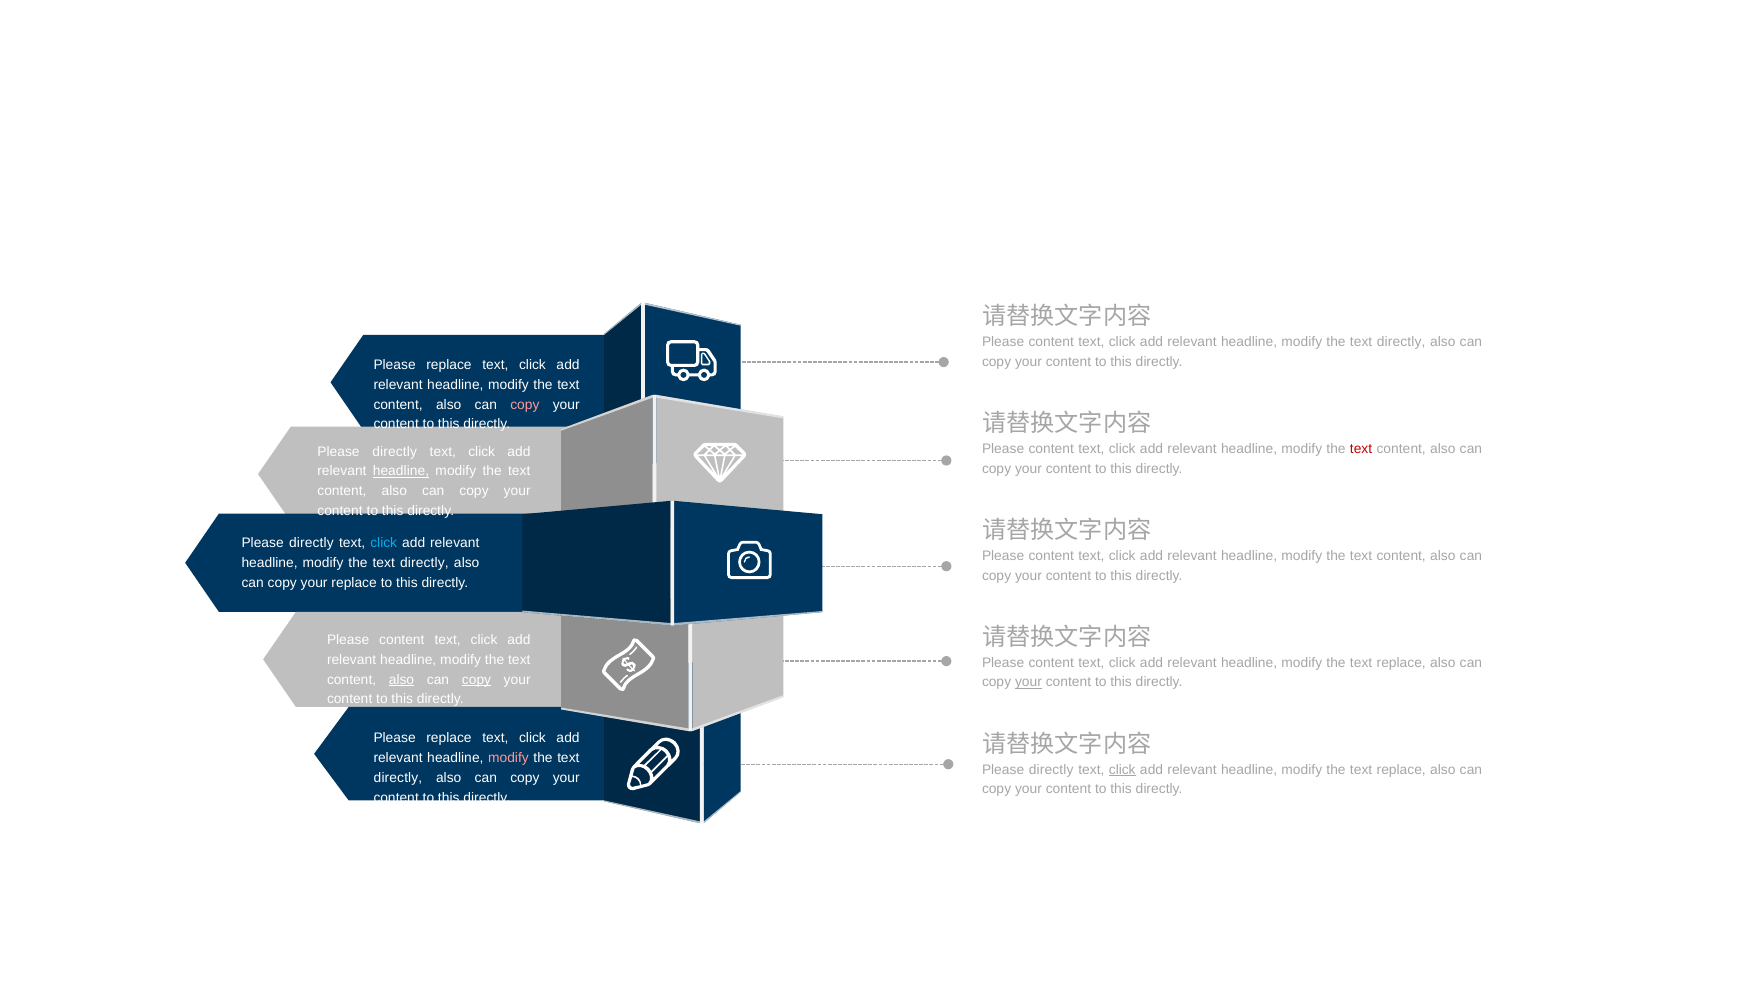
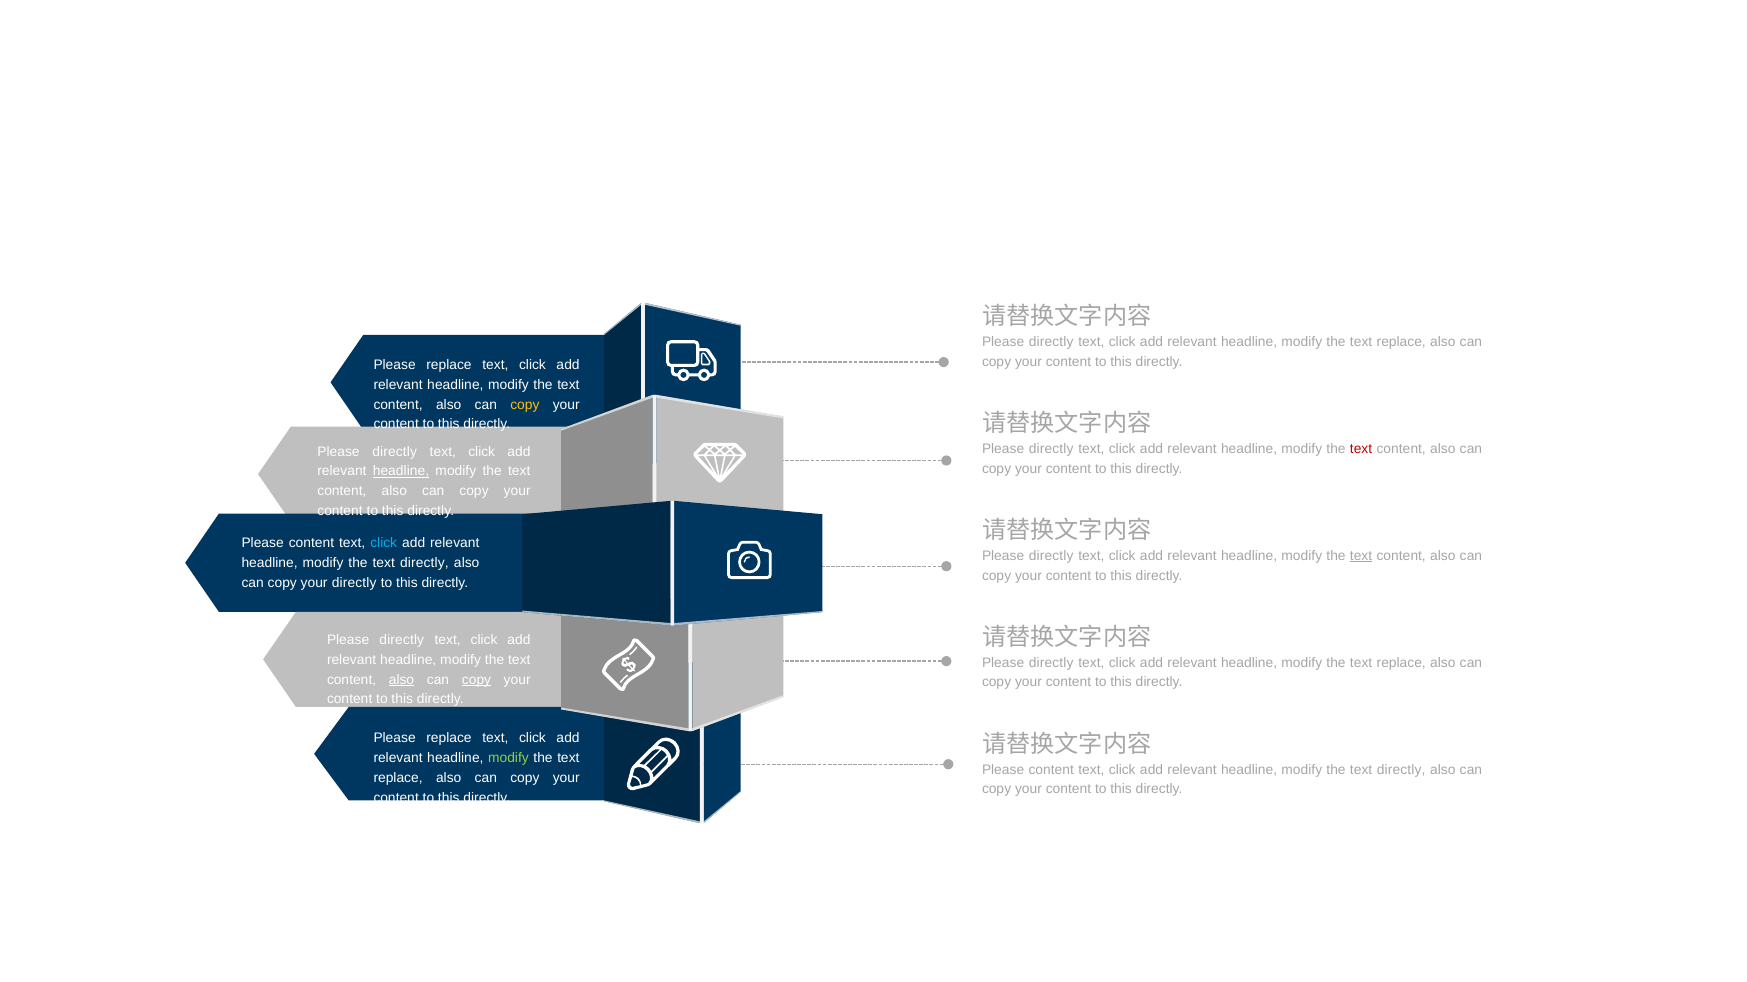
content: content -> directly (1051, 342)
directly: directly -> replace (1401, 342)
copy colour: pink -> yellow (525, 405)
content: content -> directly (1051, 449)
directly: directly -> content (311, 544)
content: content -> directly (1051, 556)
text underline: none -> present (1361, 556)
your replace: replace -> directly (354, 583)
content: content -> directly (402, 640)
content: content -> directly (1051, 663)
your underline: present -> none (1029, 683)
modify colour: pink -> light green (508, 759)
directly: directly -> content (1051, 770)
click underline: present -> none (1122, 770)
replace: replace -> directly (1401, 770)
directly: directly -> replace (398, 779)
